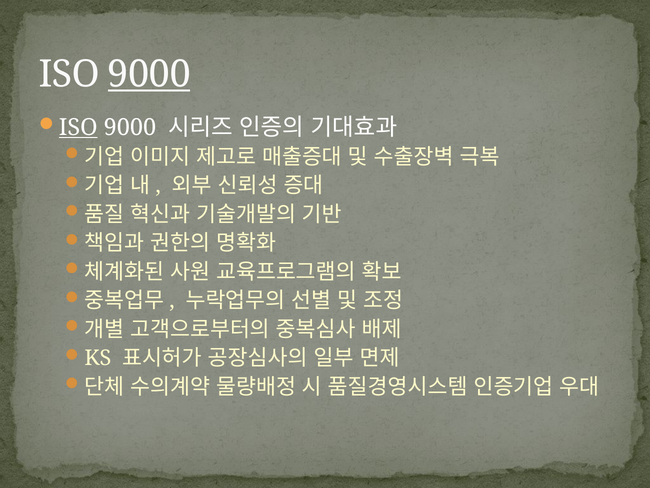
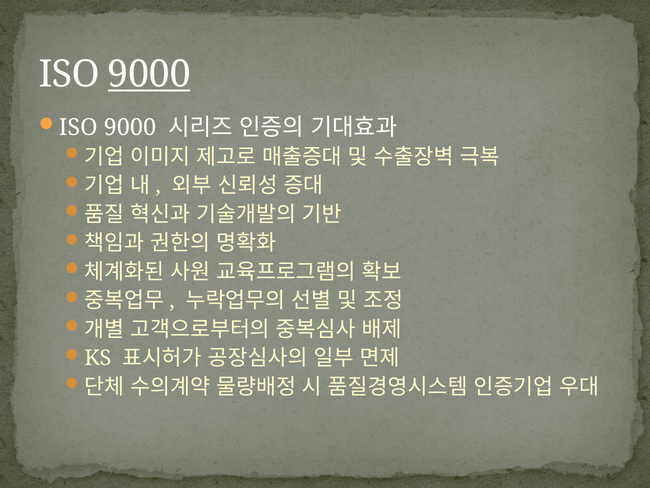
ISO underline: present -> none (78, 127)
